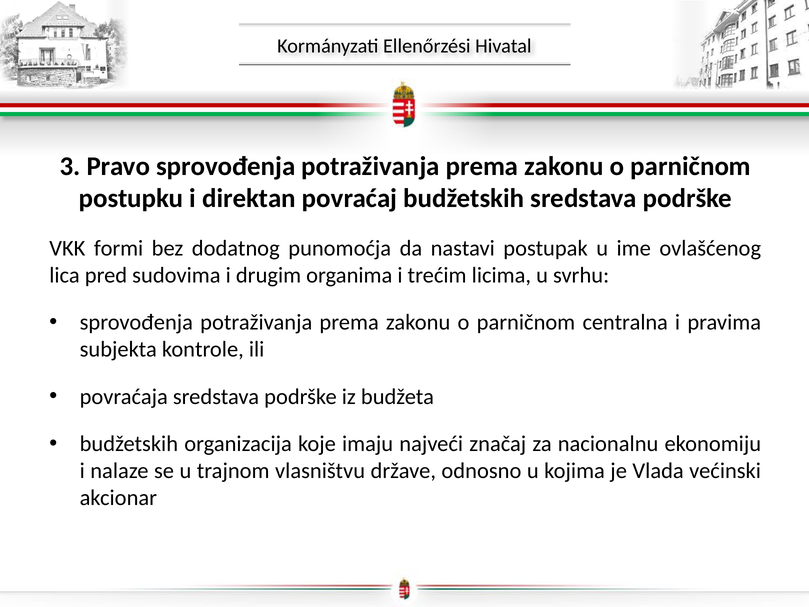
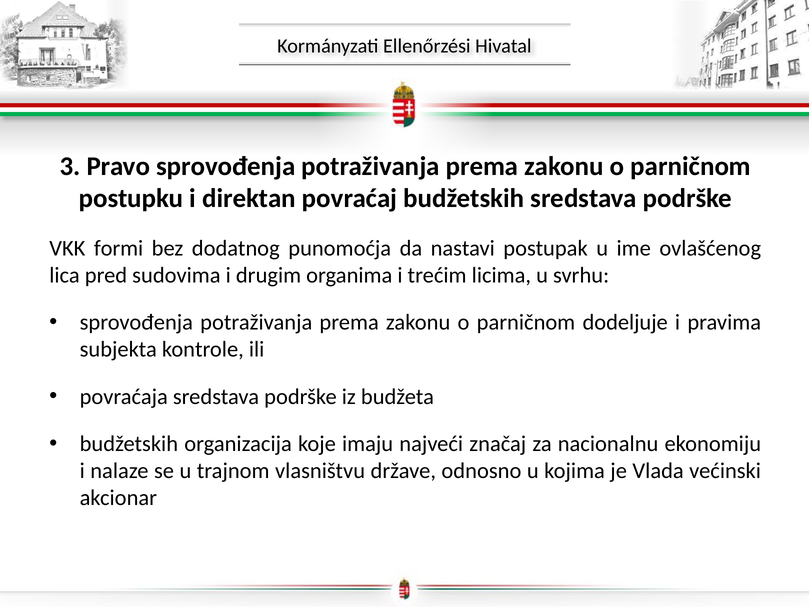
centralna: centralna -> dodeljuje (625, 322)
